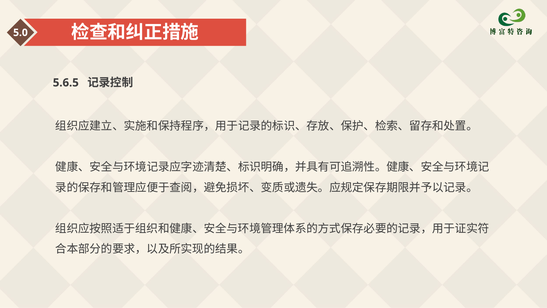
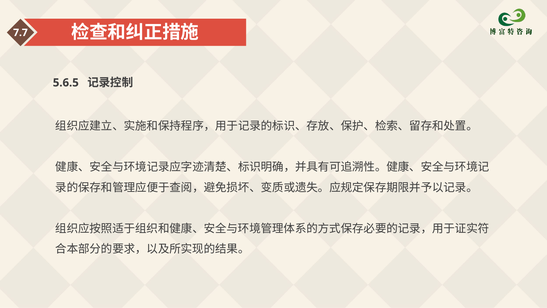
5.0: 5.0 -> 7.7 (20, 33)
